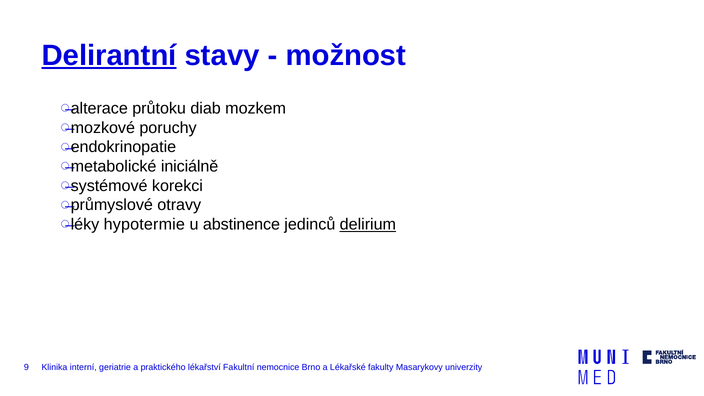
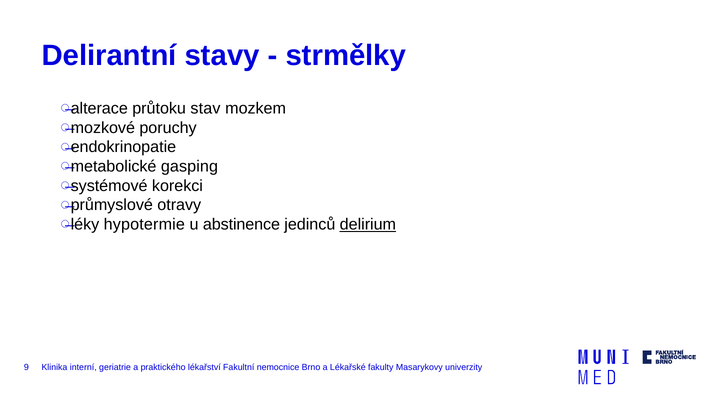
Delirantní underline: present -> none (109, 55)
možnost: možnost -> strmělky (346, 55)
diab: diab -> stav (206, 108)
iniciálně: iniciálně -> gasping (189, 166)
